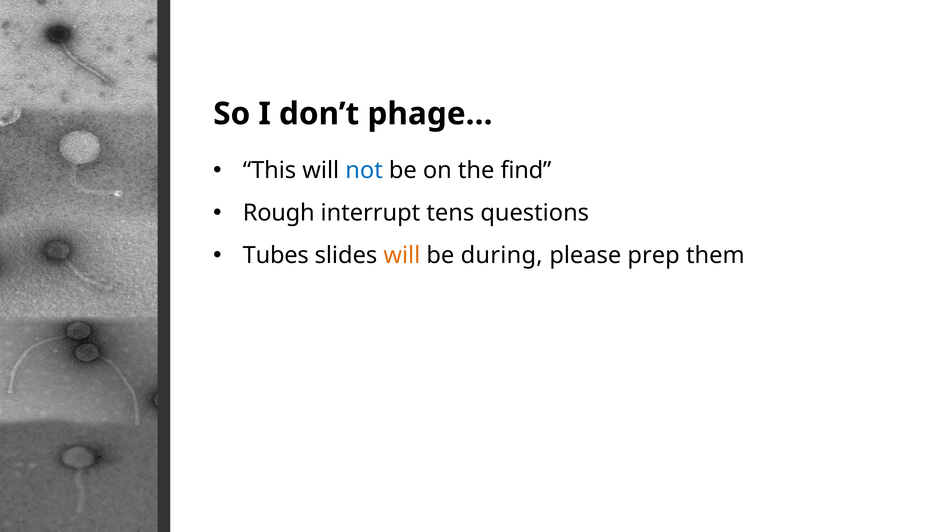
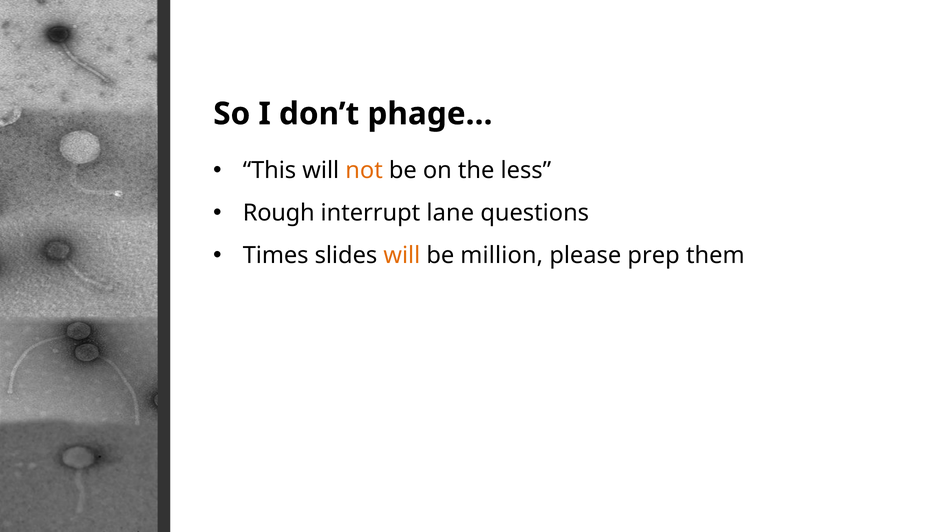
not colour: blue -> orange (364, 171)
find: find -> less (526, 171)
tens: tens -> lane (450, 213)
Tubes: Tubes -> Times (276, 256)
during: during -> million (502, 256)
